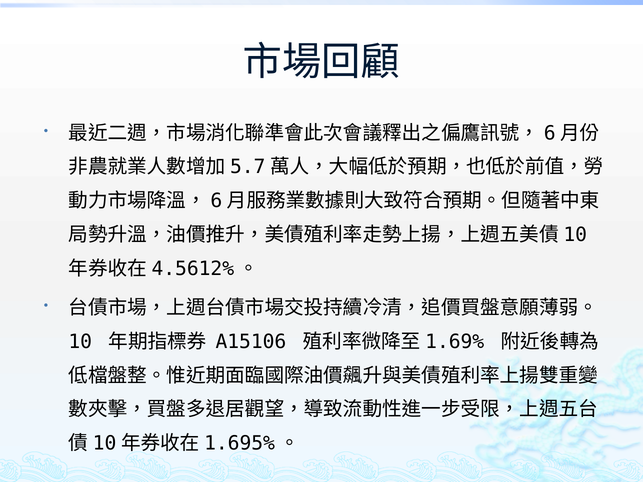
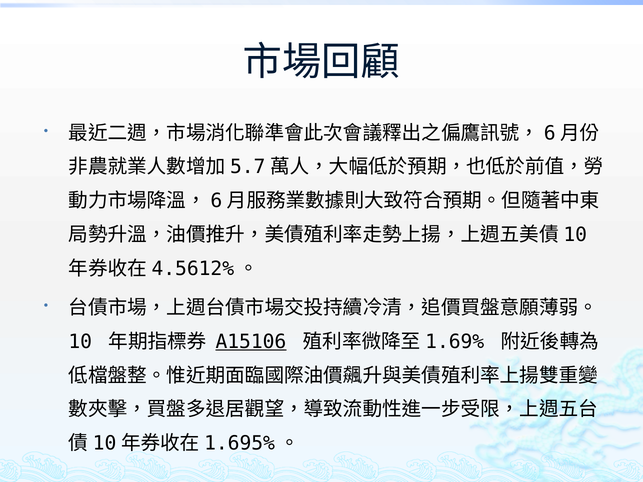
A15106 underline: none -> present (251, 342)
